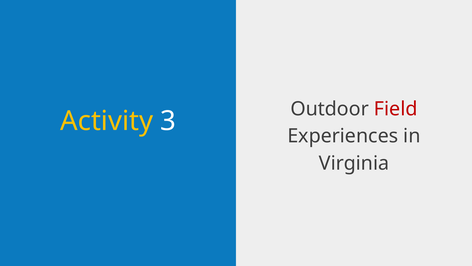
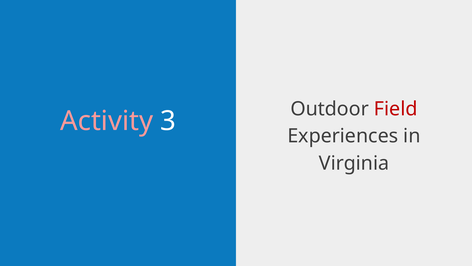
Activity colour: yellow -> pink (107, 121)
